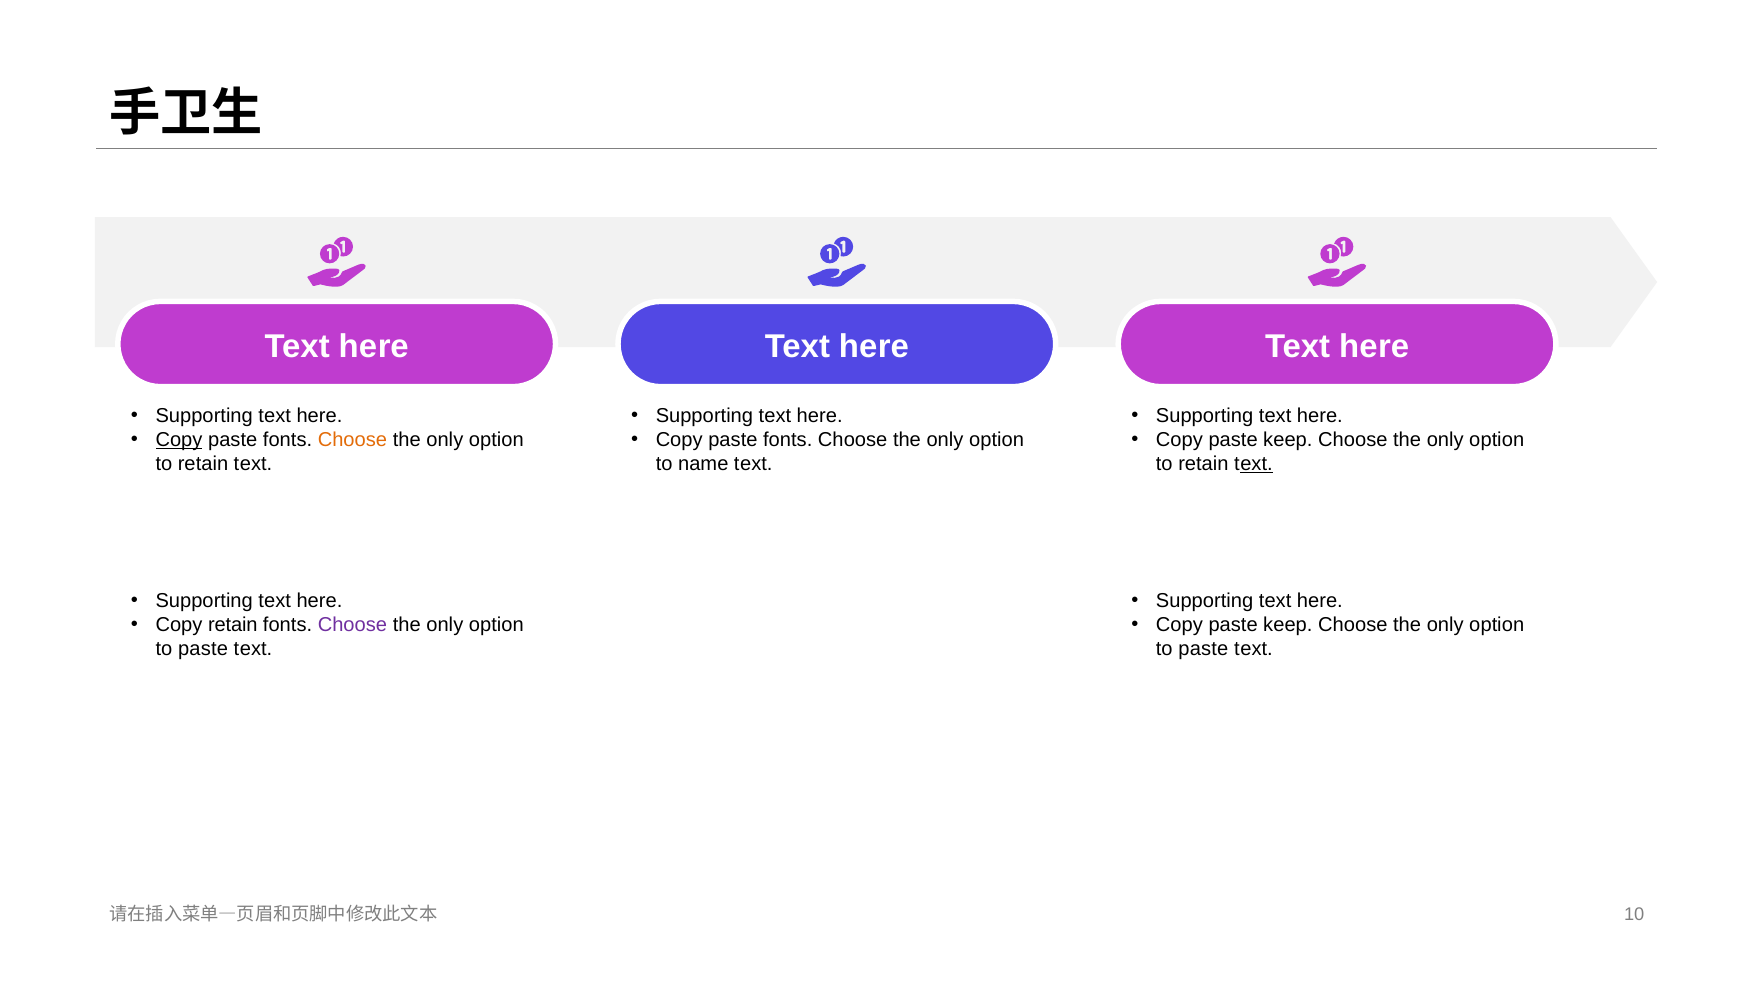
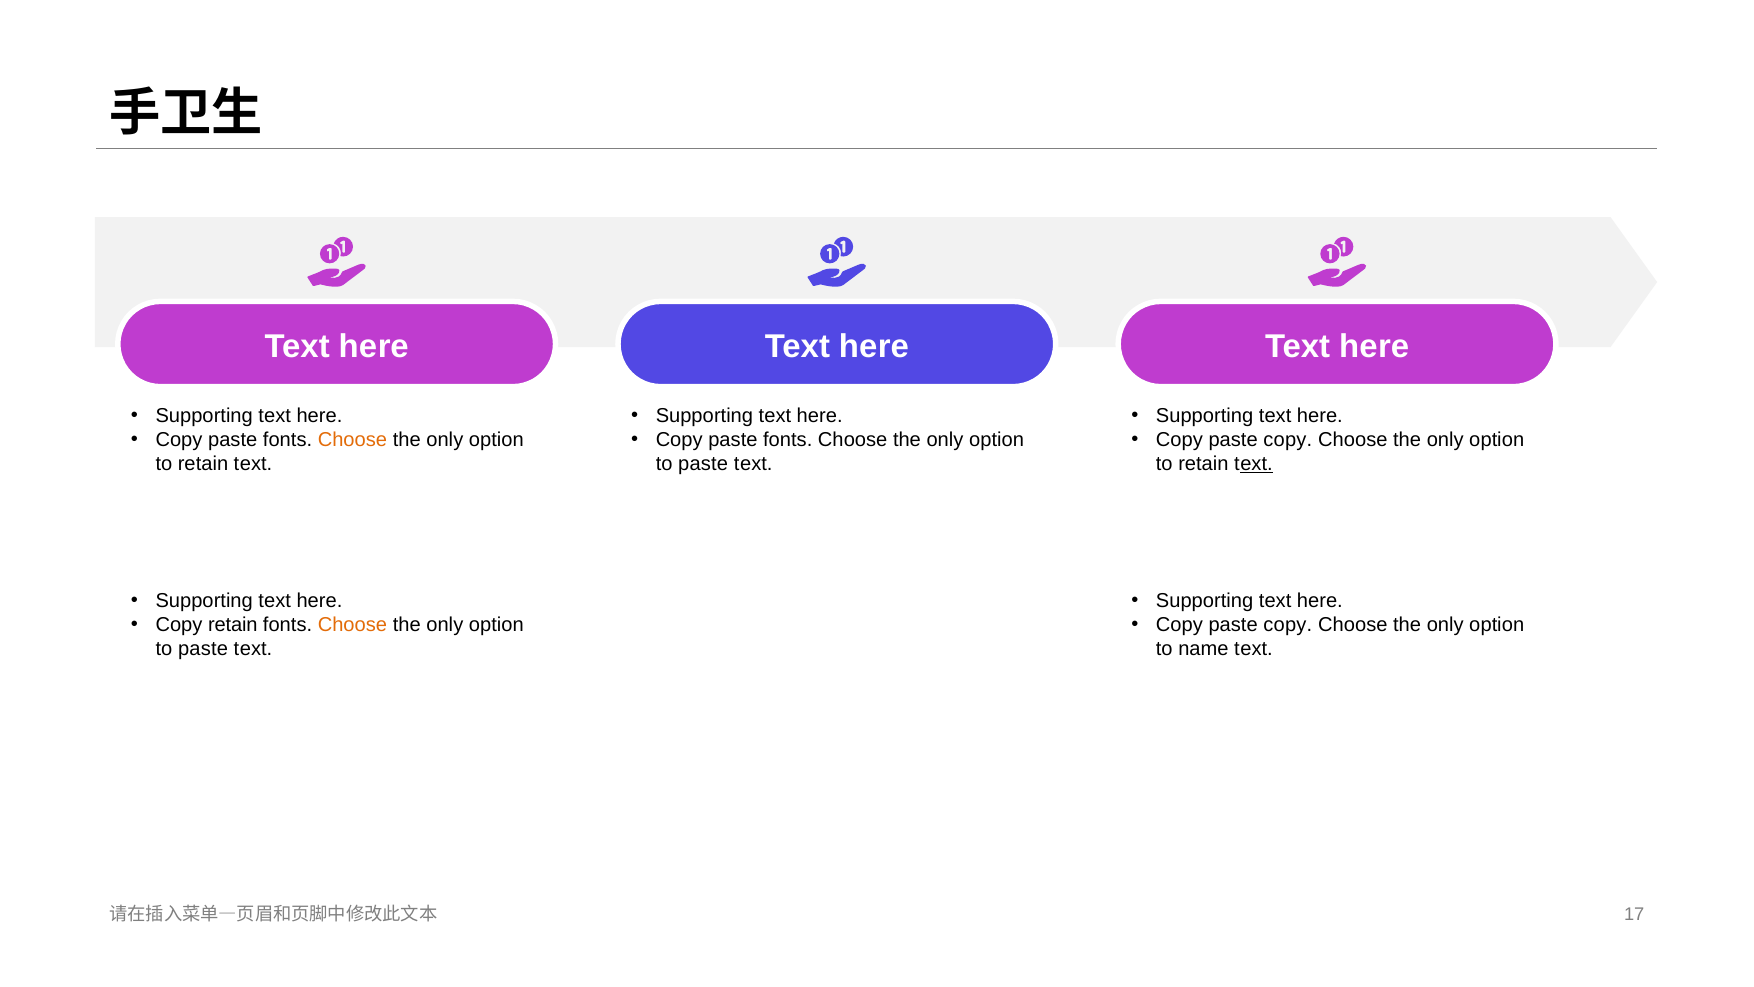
Copy underline: present -> none (179, 440)
keep: keep -> copy (1288, 440)
name: name -> paste (703, 464)
Choose colour: purple -> orange (352, 625)
keep: keep -> copy (1288, 625)
paste: paste -> name (1203, 649)
10: 10 -> 17 (1634, 914)
